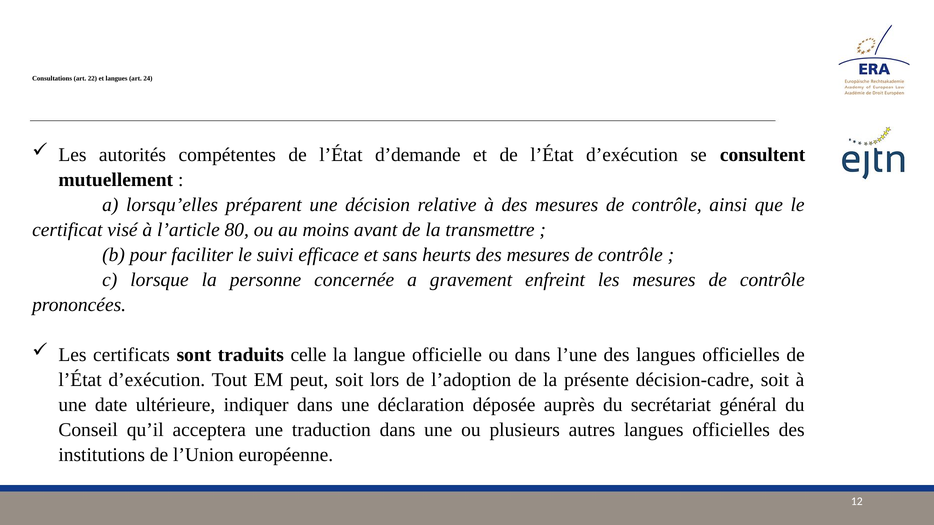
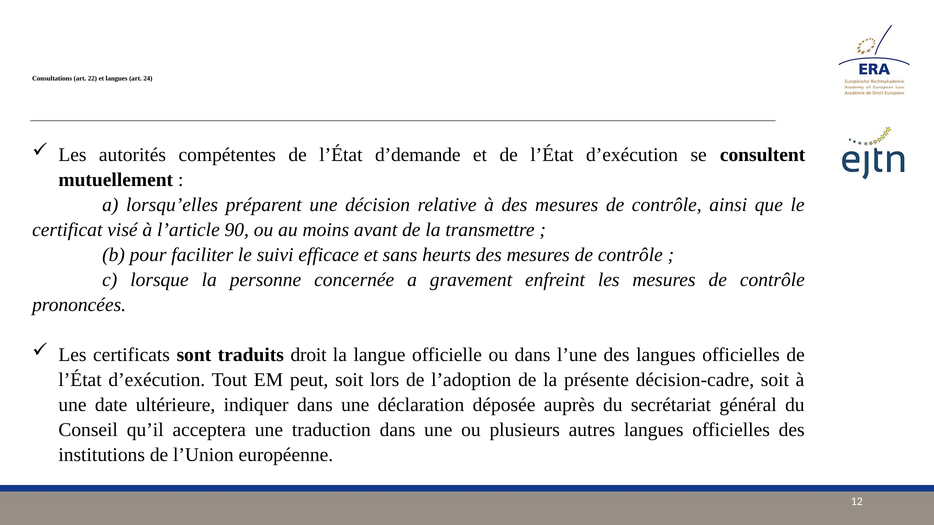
80: 80 -> 90 (237, 230)
celle: celle -> droit (309, 355)
